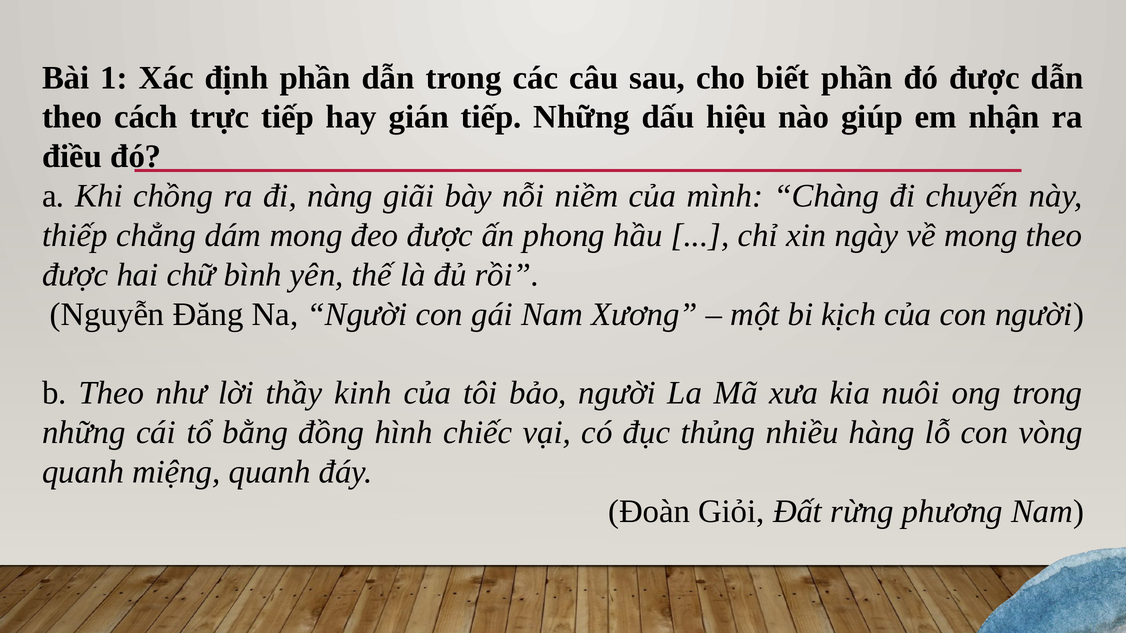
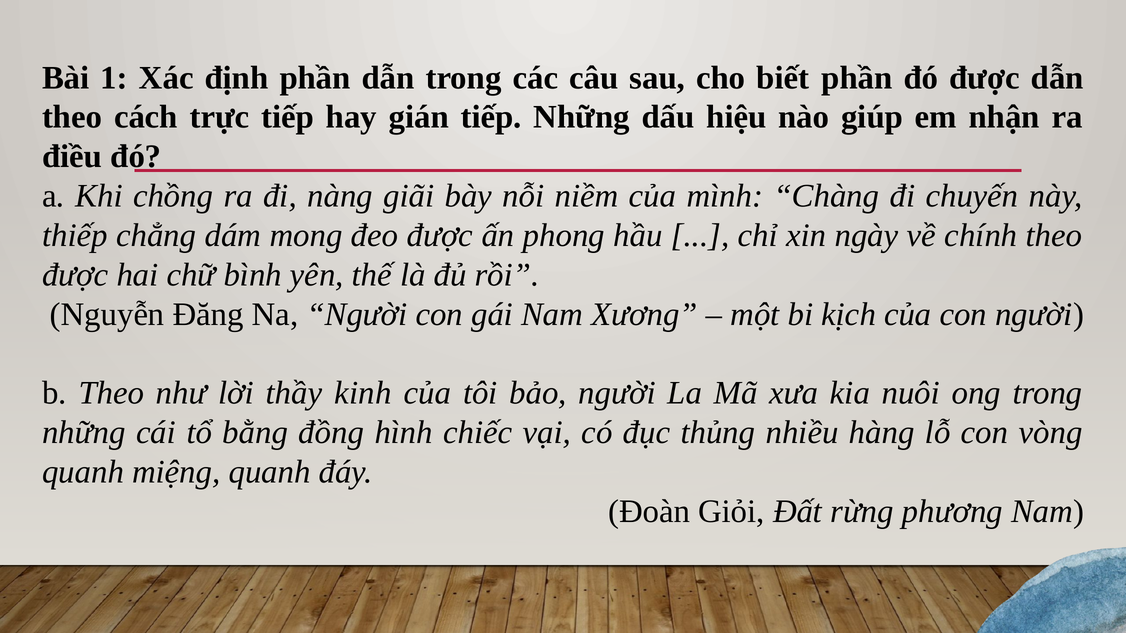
về mong: mong -> chính (981, 235)
